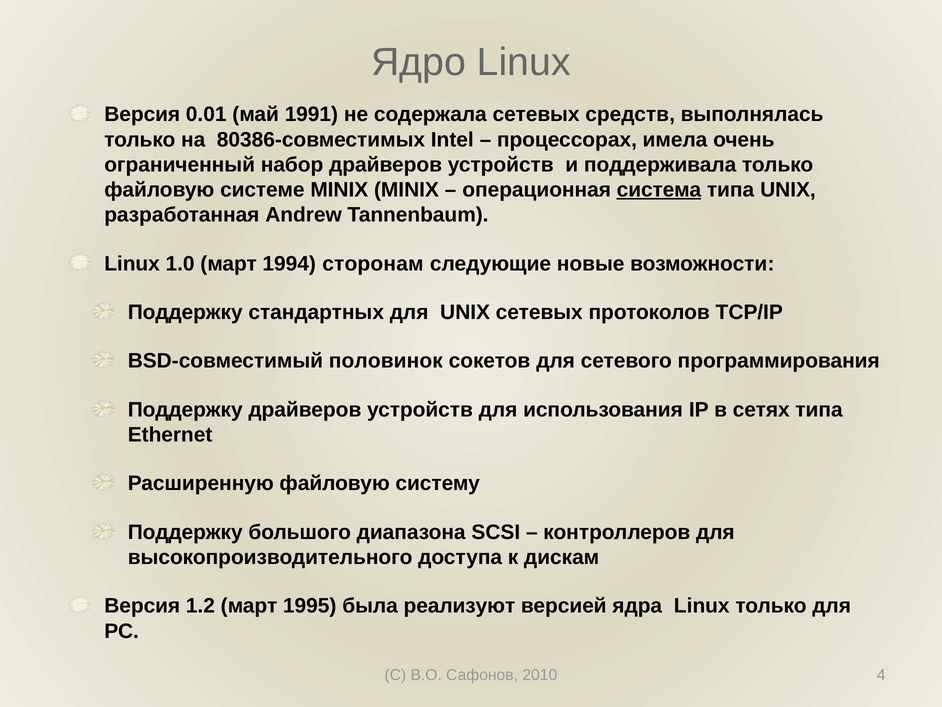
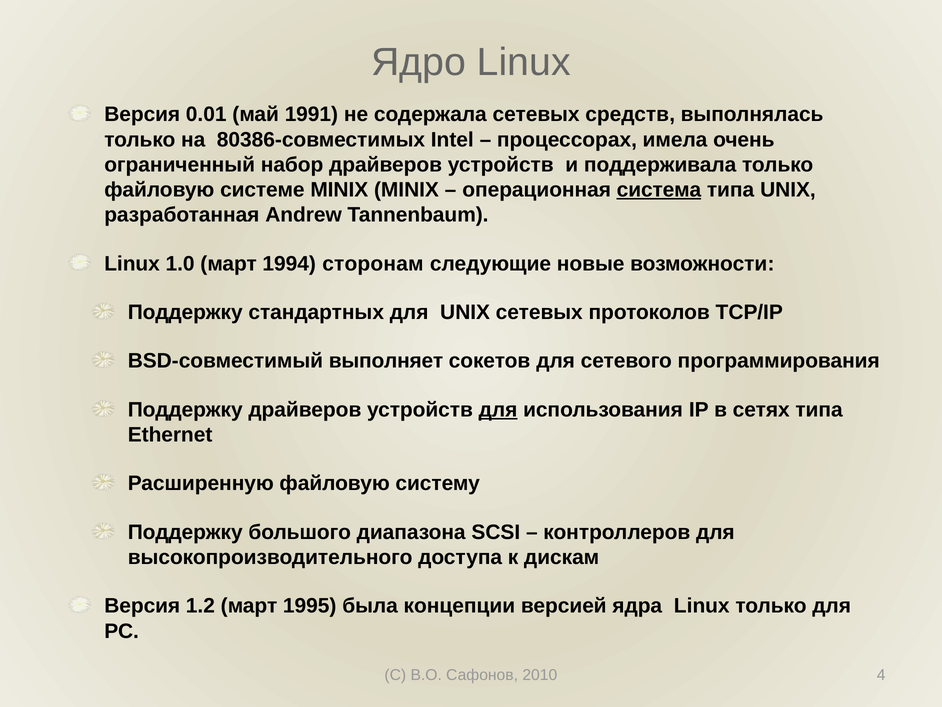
половинок: половинок -> выполняет (386, 361)
для underline: none -> present (498, 409)
реализуют: реализуют -> концепции (459, 606)
